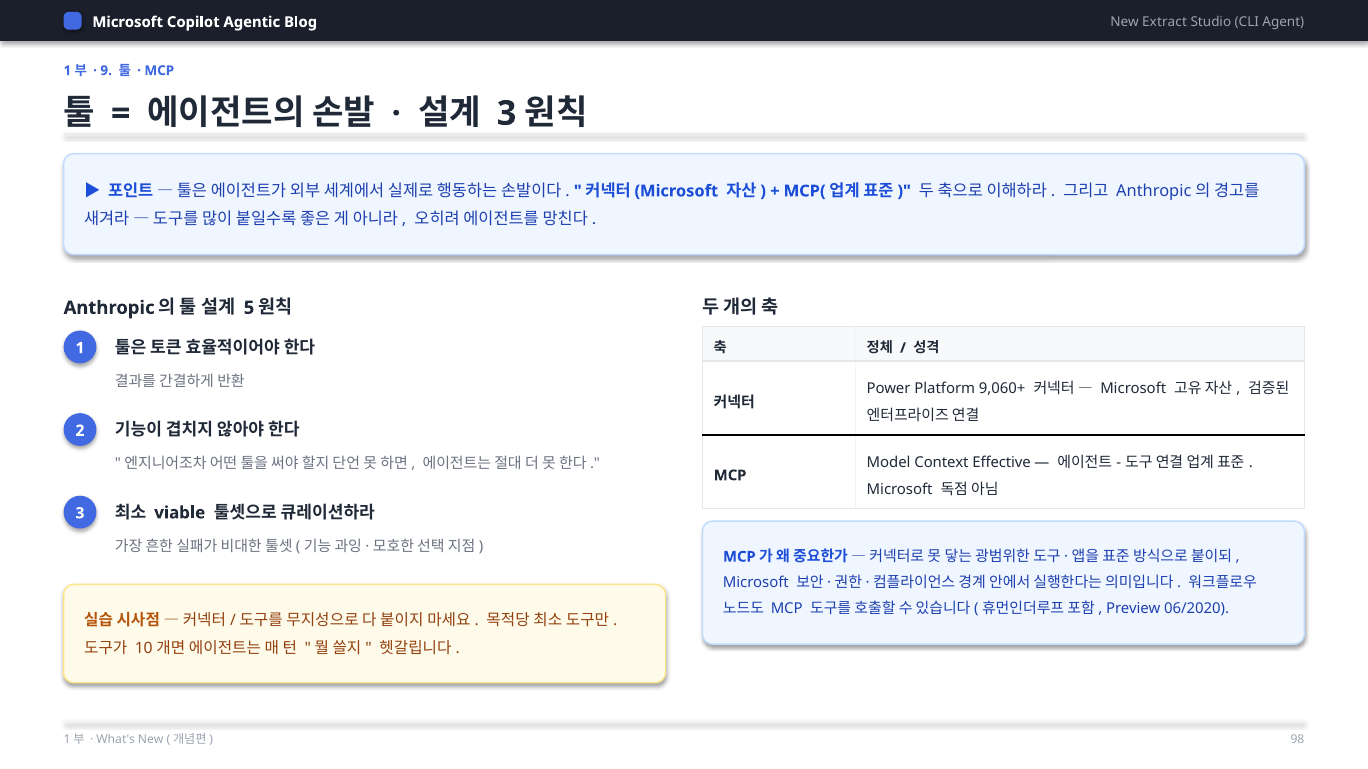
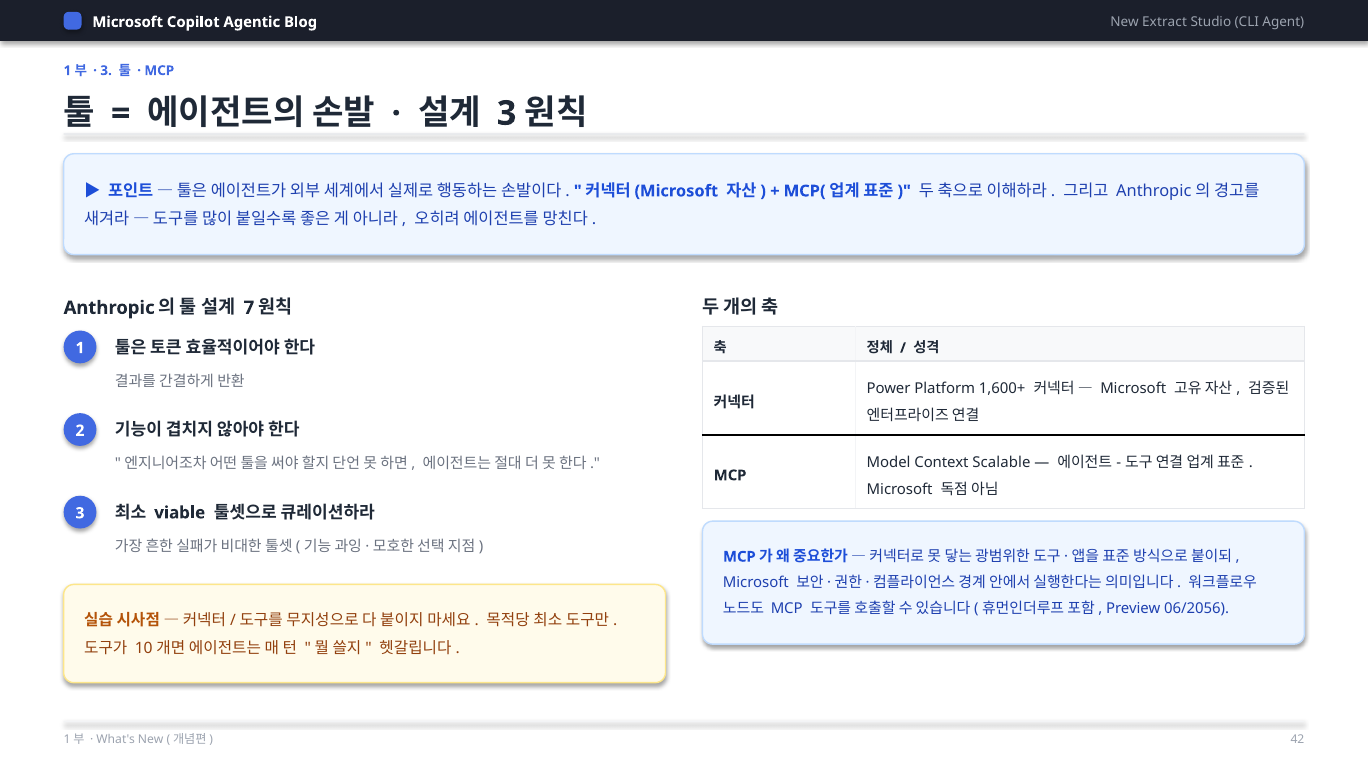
9: 9 -> 3 (106, 71)
5: 5 -> 7 (249, 308)
9,060+: 9,060+ -> 1,600+ (1002, 389)
Effective: Effective -> Scalable (1001, 463)
06/2020: 06/2020 -> 06/2056 (1197, 609)
98: 98 -> 42 (1297, 740)
